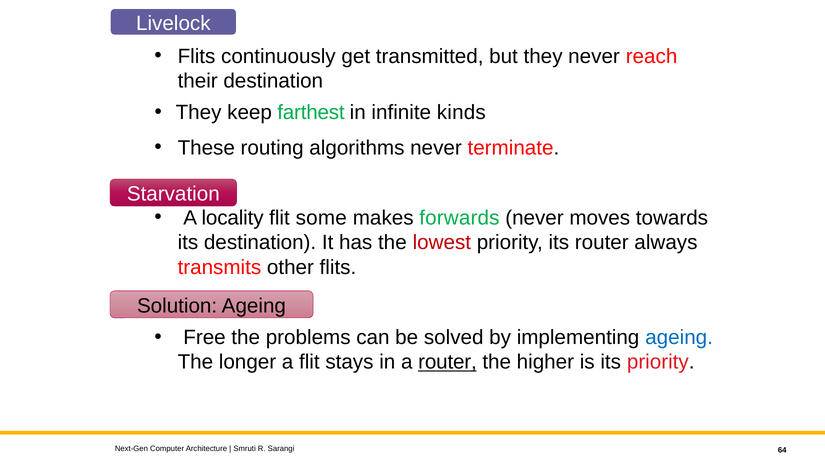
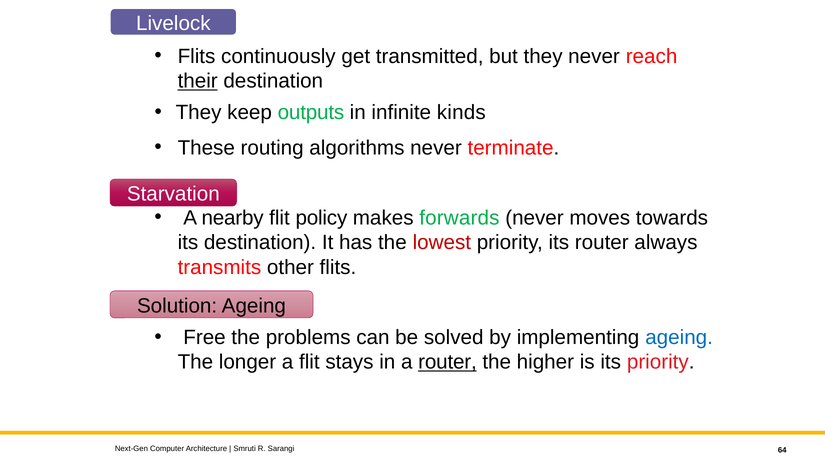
their underline: none -> present (198, 81)
farthest: farthest -> outputs (311, 113)
locality: locality -> nearby (233, 218)
some: some -> policy (321, 218)
